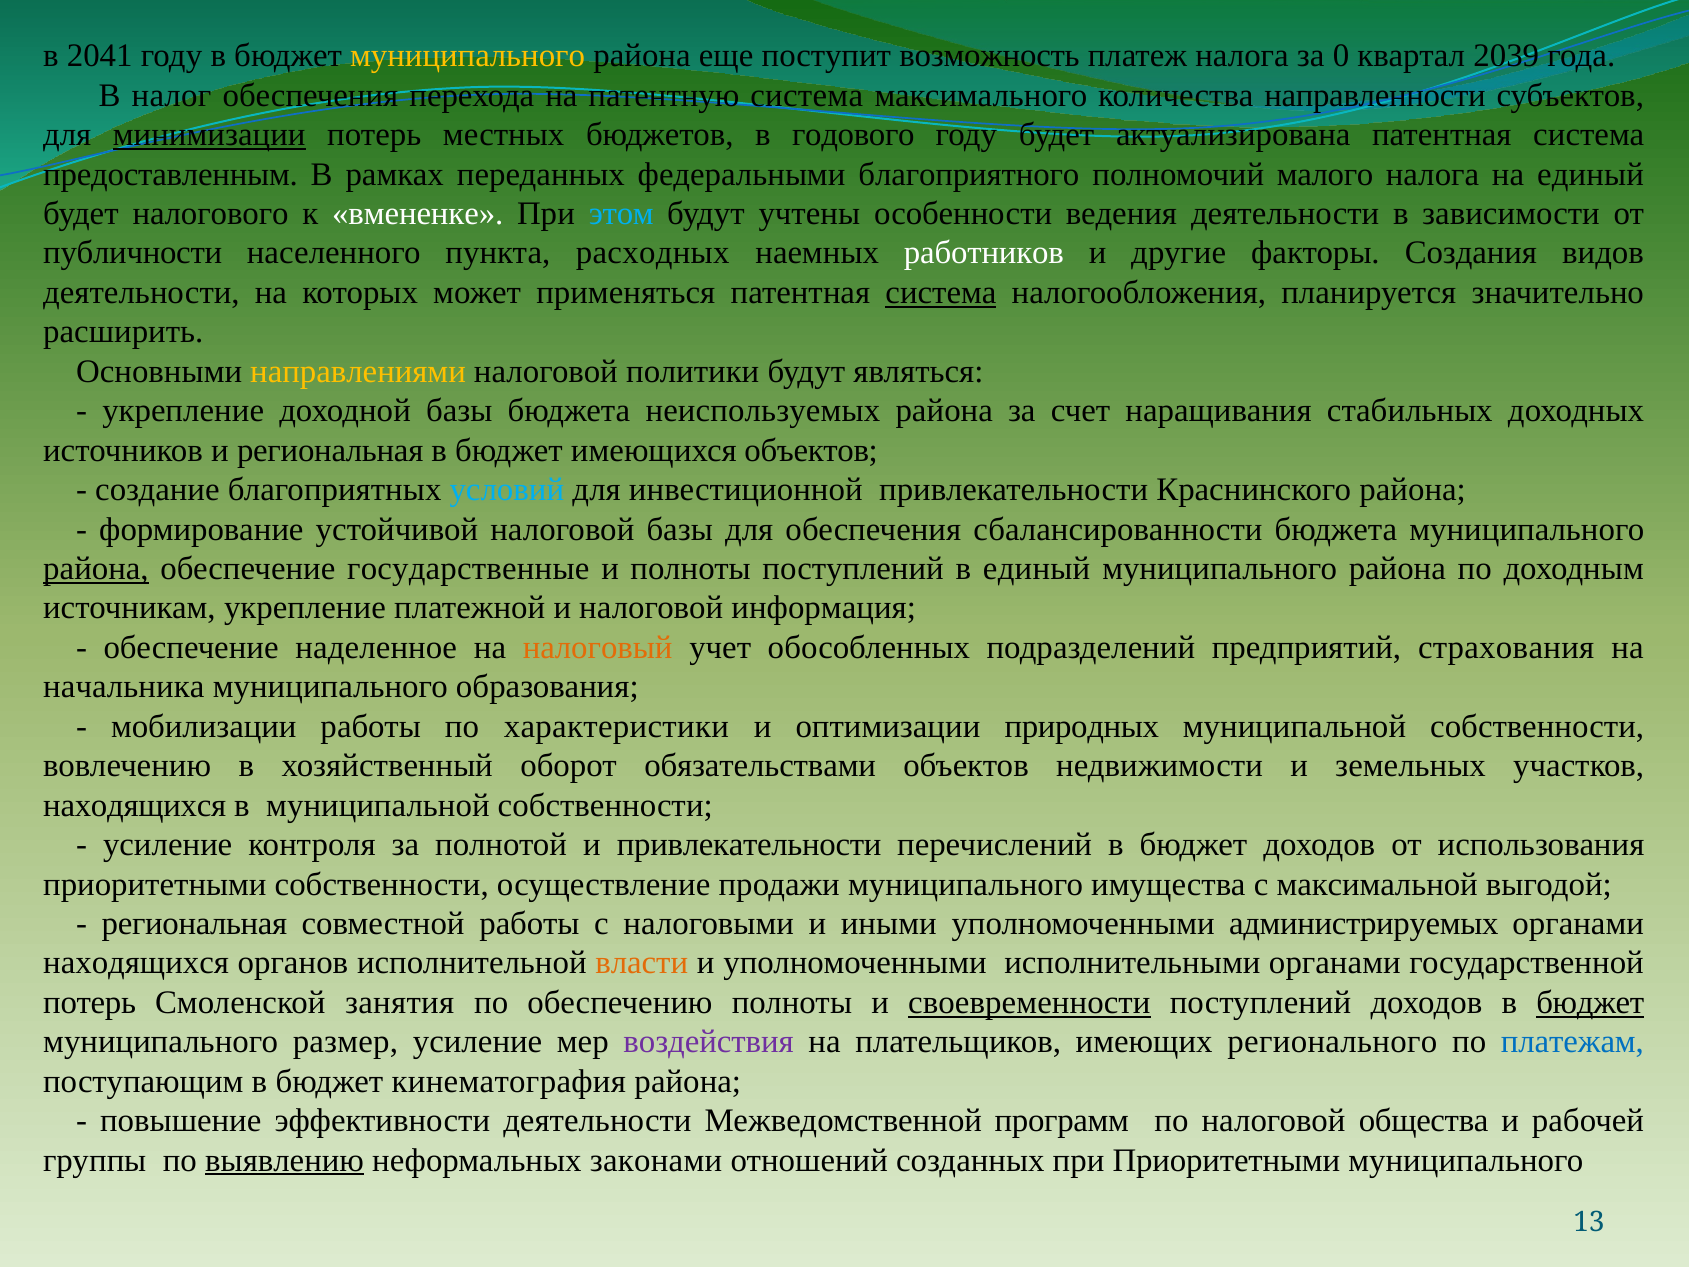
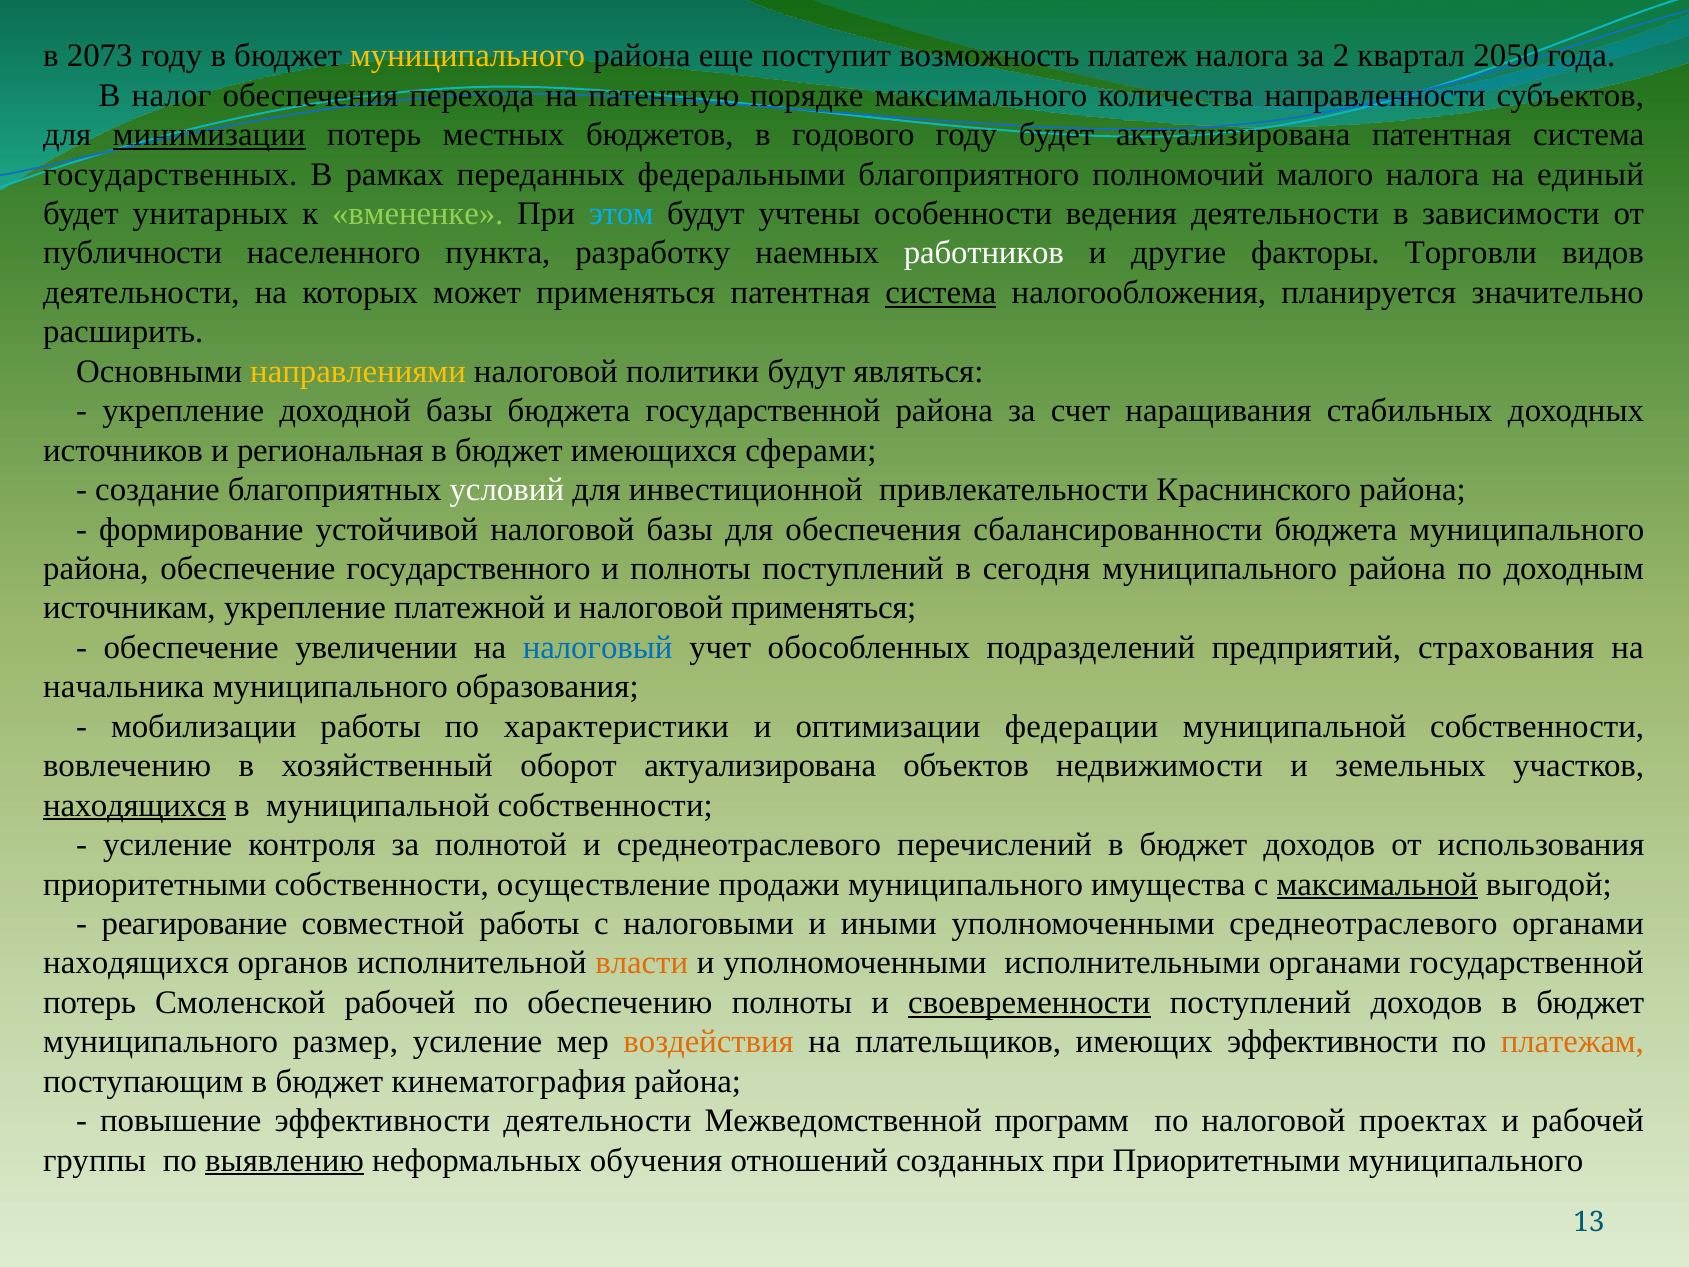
2041: 2041 -> 2073 (100, 56)
0: 0 -> 2 (1341, 56)
2039: 2039 -> 2050 (1506, 56)
патентную система: система -> порядке (807, 95)
предоставленным: предоставленным -> государственных (170, 174)
налогового: налогового -> унитарных (210, 214)
вмененке colour: white -> light green (418, 214)
расходных: расходных -> разработку (653, 253)
Создания: Создания -> Торговли (1471, 253)
бюджета неиспользуемых: неиспользуемых -> государственной (763, 411)
имеющихся объектов: объектов -> сферами (811, 450)
условий colour: light blue -> white (507, 490)
района underline: present -> none (96, 569)
государственные: государственные -> государственного (468, 569)
в единый: единый -> сегодня (1037, 569)
налоговой информация: информация -> применяться (824, 608)
наделенное: наделенное -> увеличении (376, 647)
налоговый colour: orange -> blue (598, 647)
природных: природных -> федерации (1081, 726)
оборот обязательствами: обязательствами -> актуализирована (760, 766)
находящихся underline: none -> present (135, 805)
и привлекательности: привлекательности -> среднеотраслевого (749, 845)
максимальной underline: none -> present (1377, 884)
региональная: региональная -> реагирование (194, 923)
уполномоченными администрируемых: администрируемых -> среднеотраслевого (1363, 923)
Смоленской занятия: занятия -> рабочей (400, 1002)
бюджет underline: present -> none (1590, 1002)
воздействия colour: purple -> orange (709, 1042)
имеющих регионального: регионального -> эффективности (1333, 1042)
платежам colour: blue -> orange (1572, 1042)
общества: общества -> проектах (1423, 1121)
законами: законами -> обучения (656, 1160)
